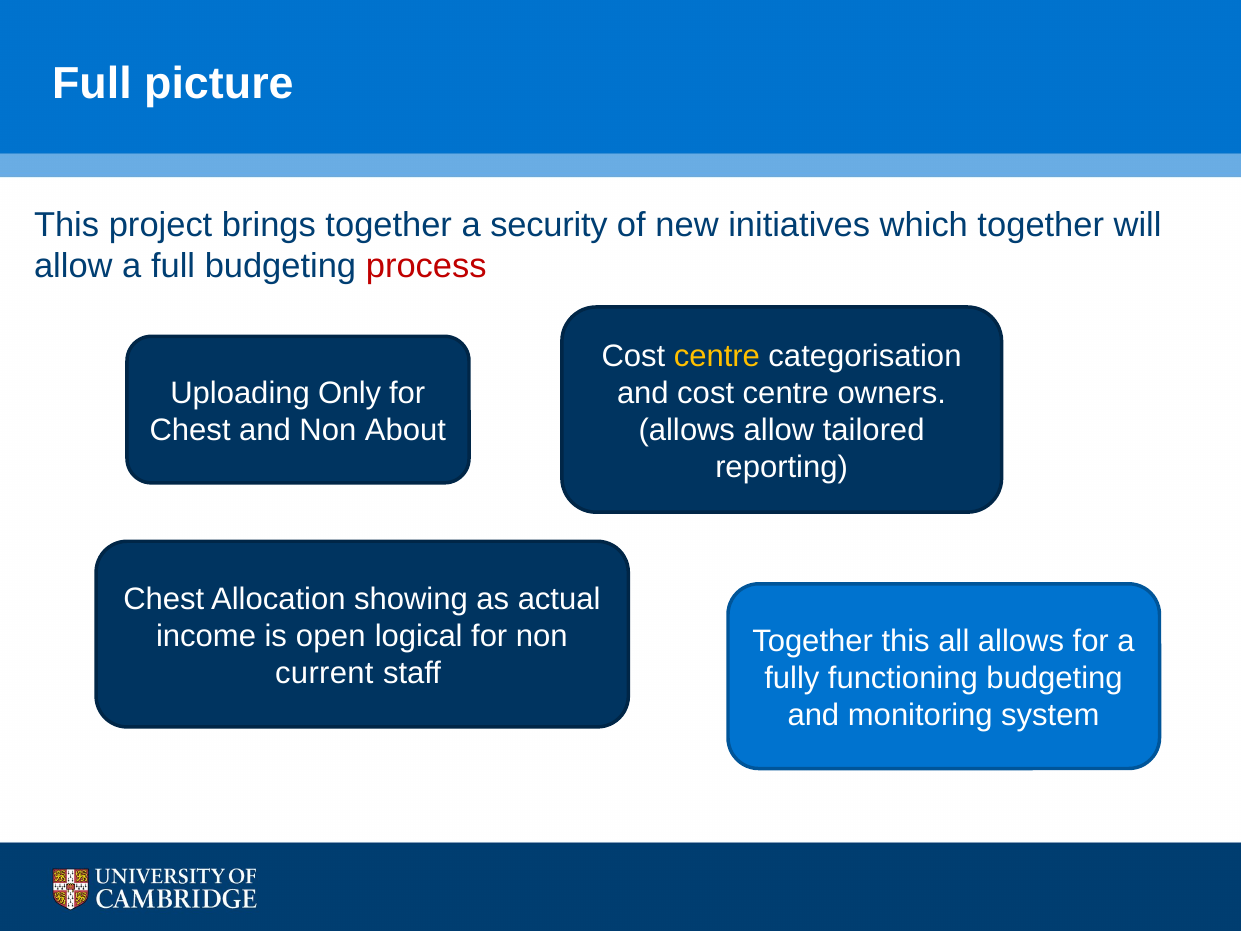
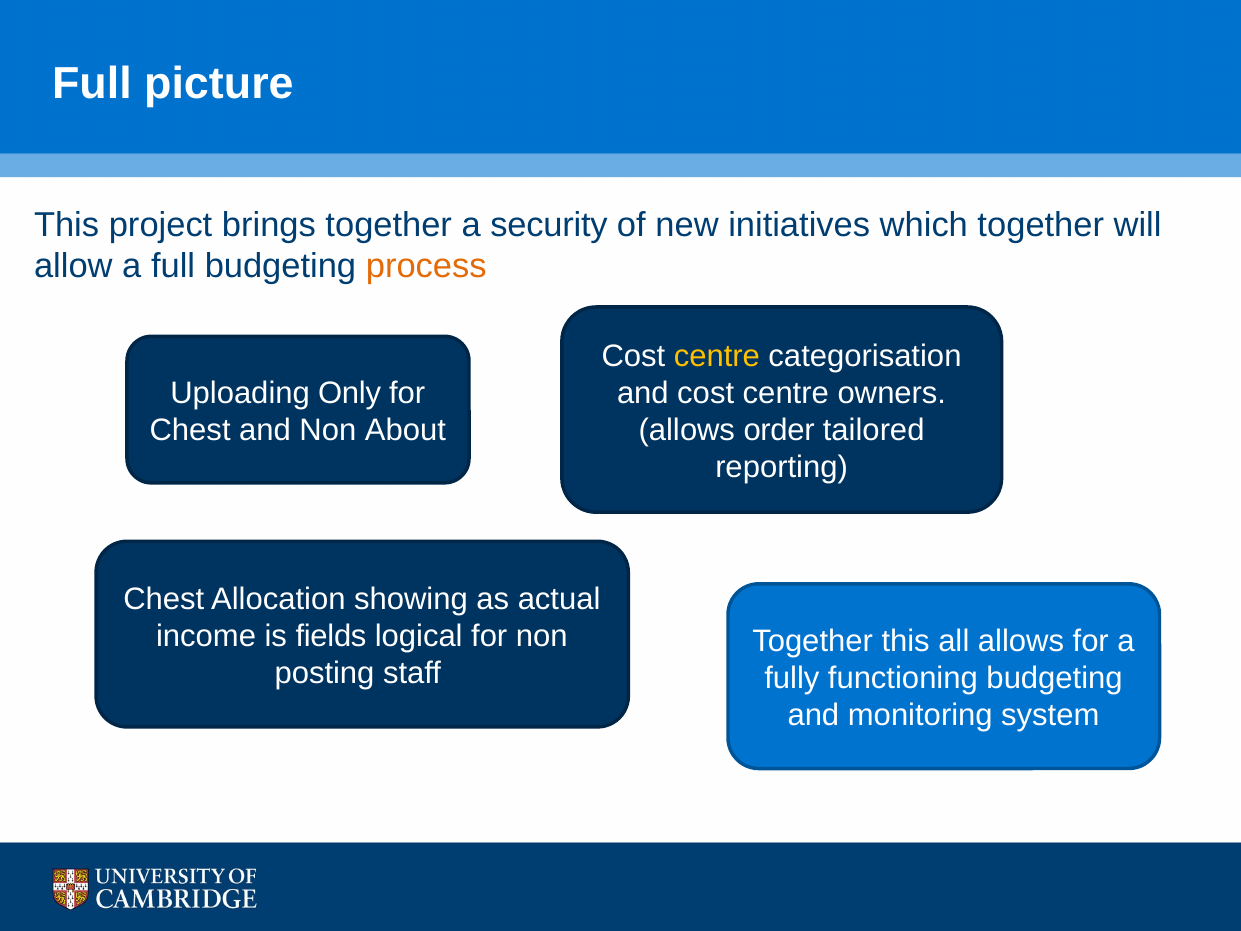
process colour: red -> orange (426, 266)
allows allow: allow -> order (779, 430)
open: open -> fields (331, 636)
current: current -> posting (325, 673)
